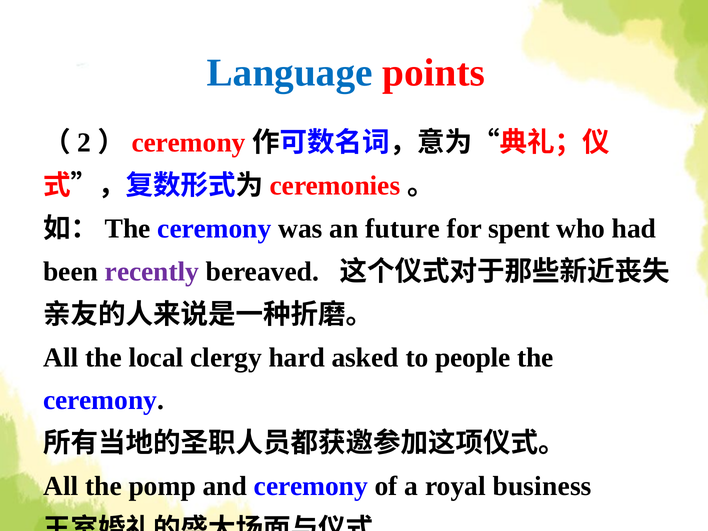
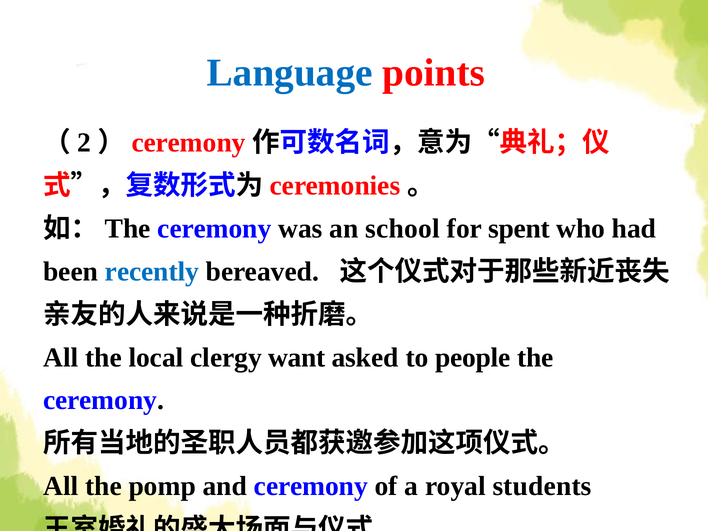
future: future -> school (403, 229)
recently colour: purple -> blue (152, 272)
hard: hard -> want (297, 357)
business: business -> students (542, 486)
